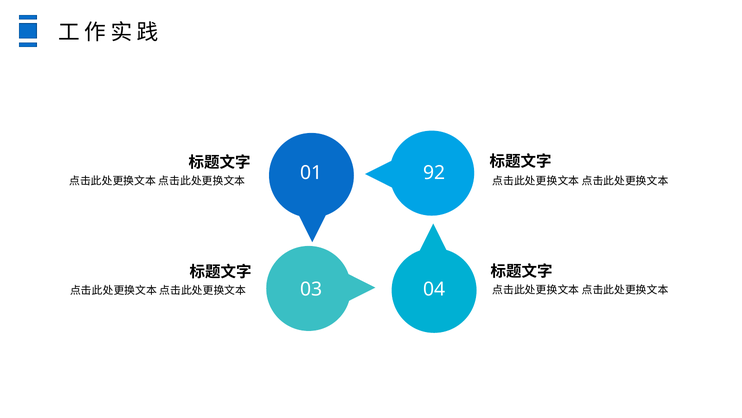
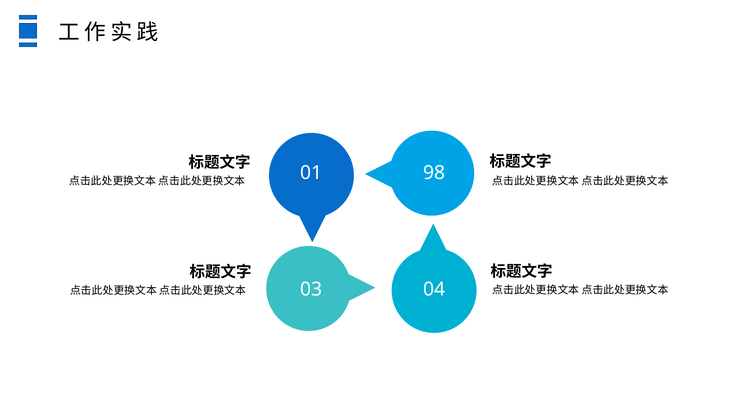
92: 92 -> 98 (434, 173)
